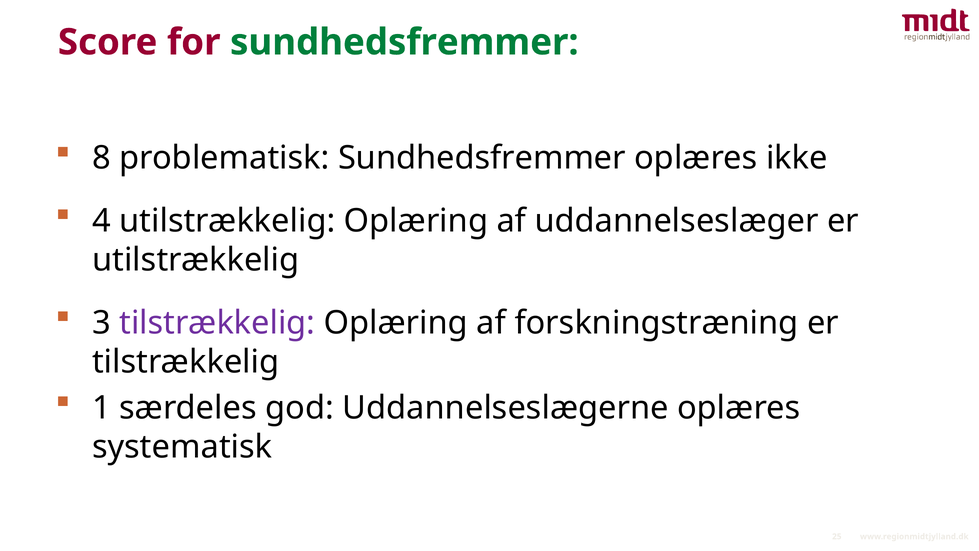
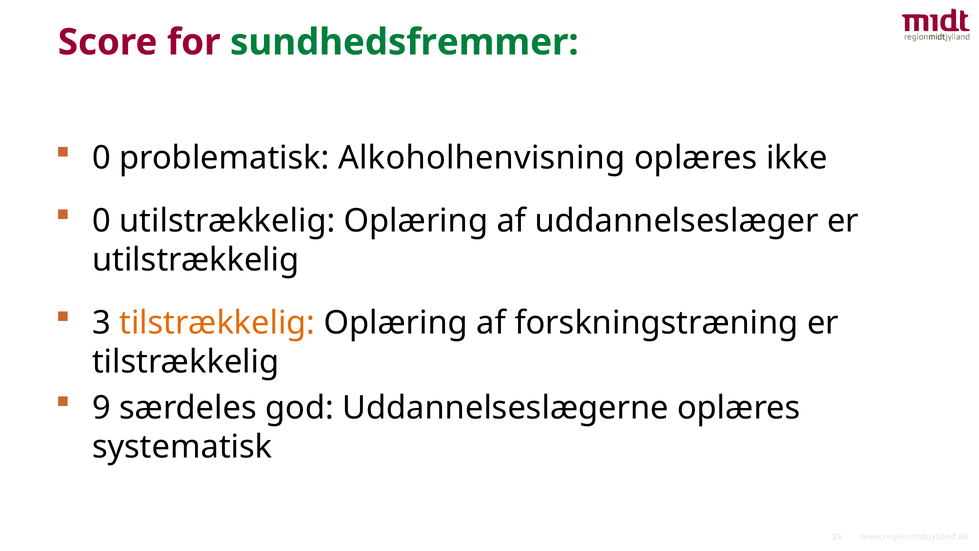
8: 8 -> 0 (101, 158)
problematisk Sundhedsfremmer: Sundhedsfremmer -> Alkoholhenvisning (482, 158)
4: 4 -> 0 (101, 221)
tilstrækkelig colour: purple -> orange (217, 323)
1: 1 -> 9 (101, 408)
